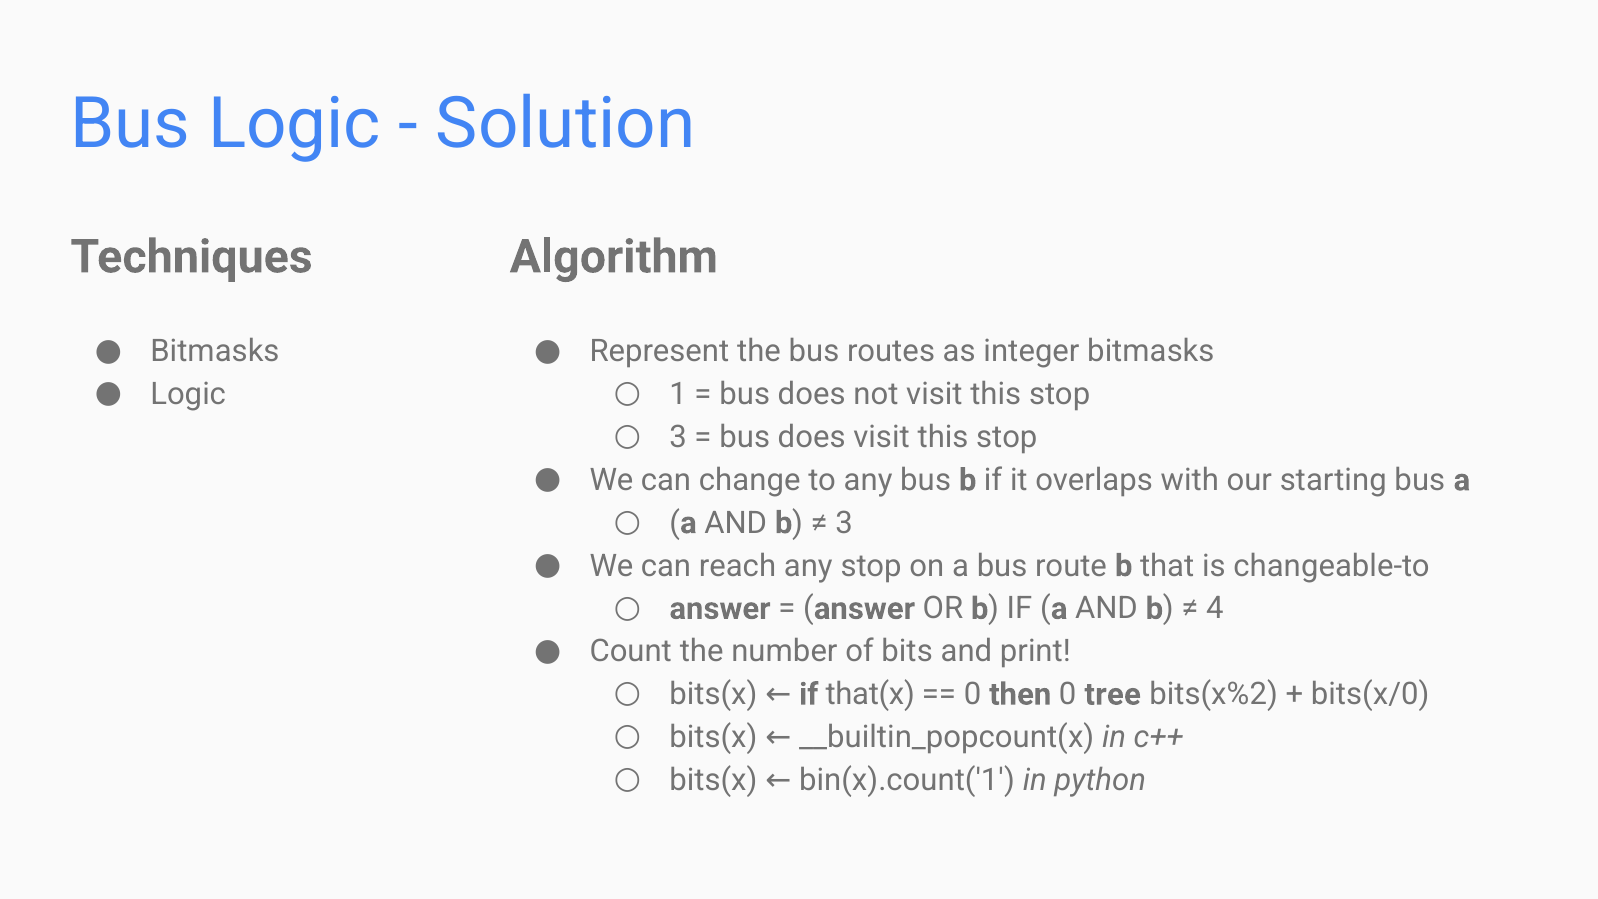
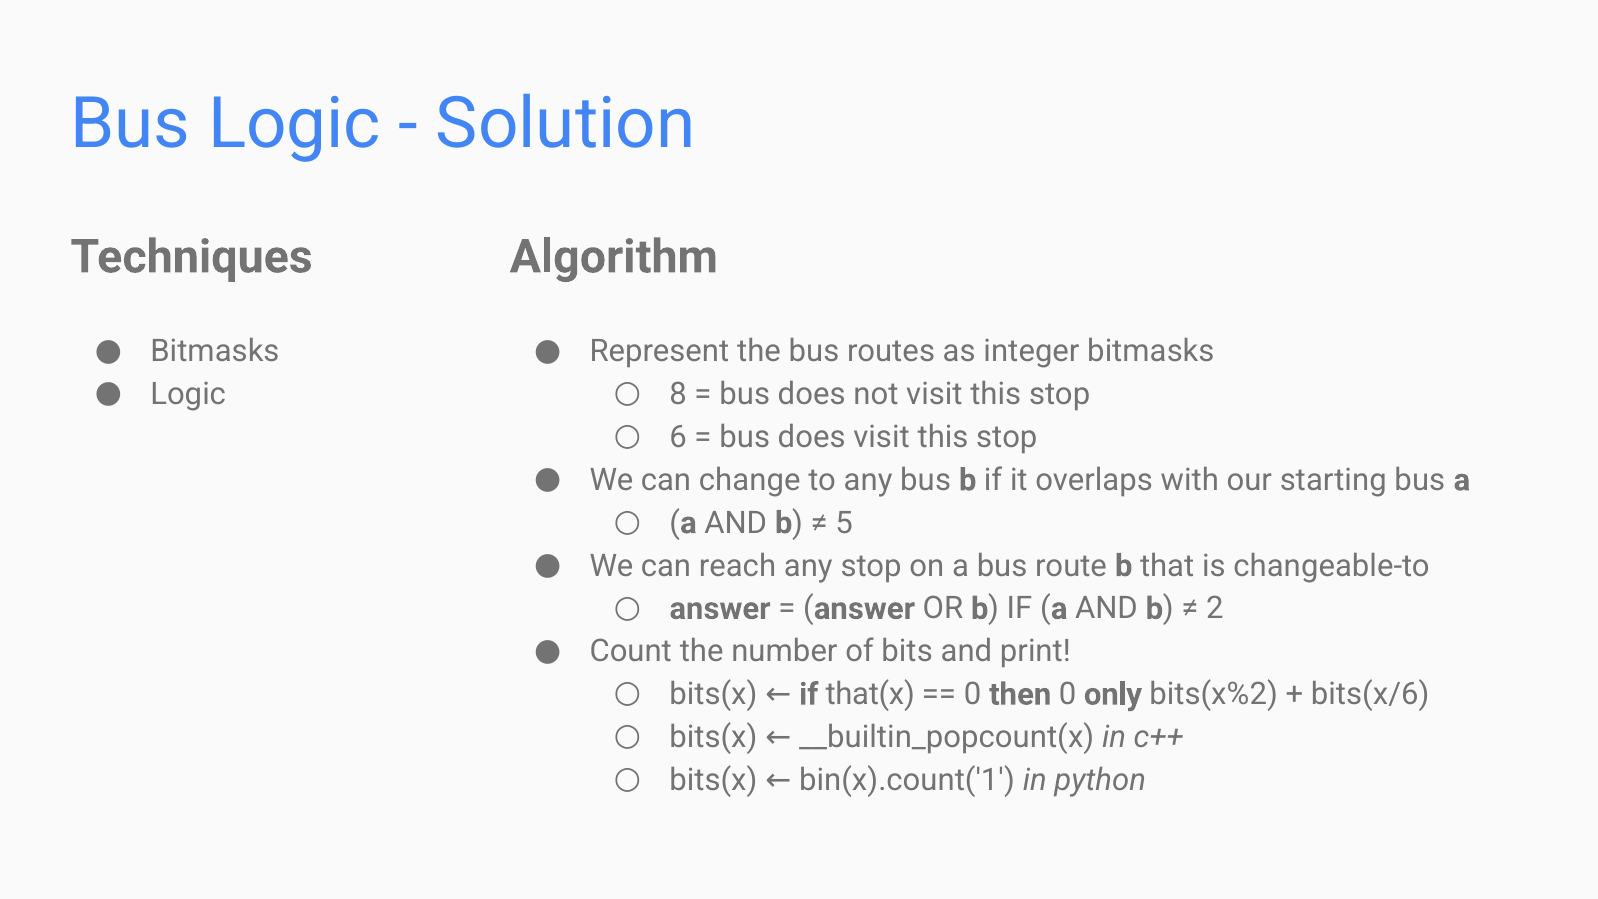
1: 1 -> 8 (678, 394)
3: 3 -> 6 (678, 437)
3: 3 -> 5 (844, 523)
4: 4 -> 2 (1215, 609)
tree: tree -> only (1113, 694)
bits(x/0: bits(x/0 -> bits(x/6 (1370, 694)
